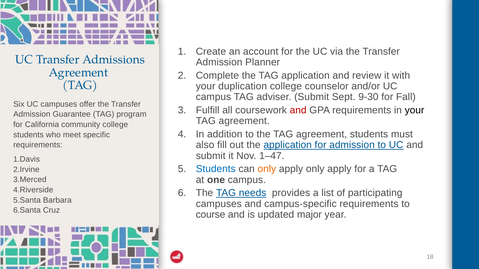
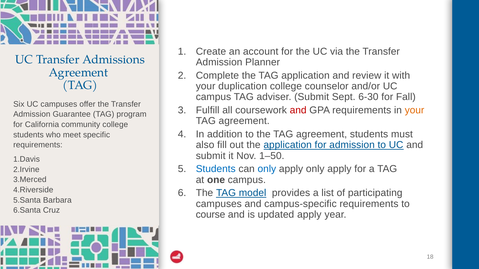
9-30: 9-30 -> 6-30 (368, 97)
your colour: black -> orange (415, 110)
1–47: 1–47 -> 1–50 (272, 156)
only colour: orange -> blue (267, 169)
needs: needs -> model (253, 193)
updated major: major -> apply (309, 215)
